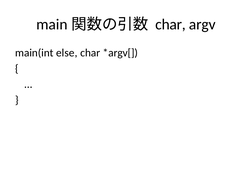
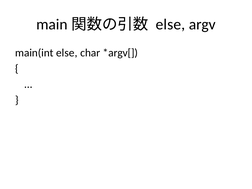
char: char -> else (170, 24)
